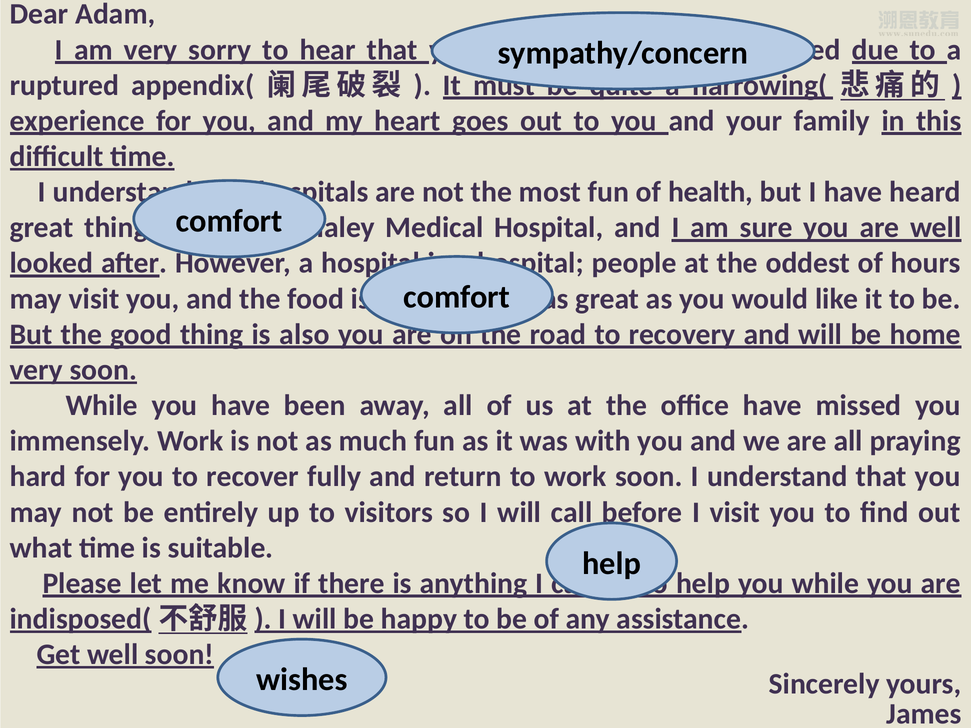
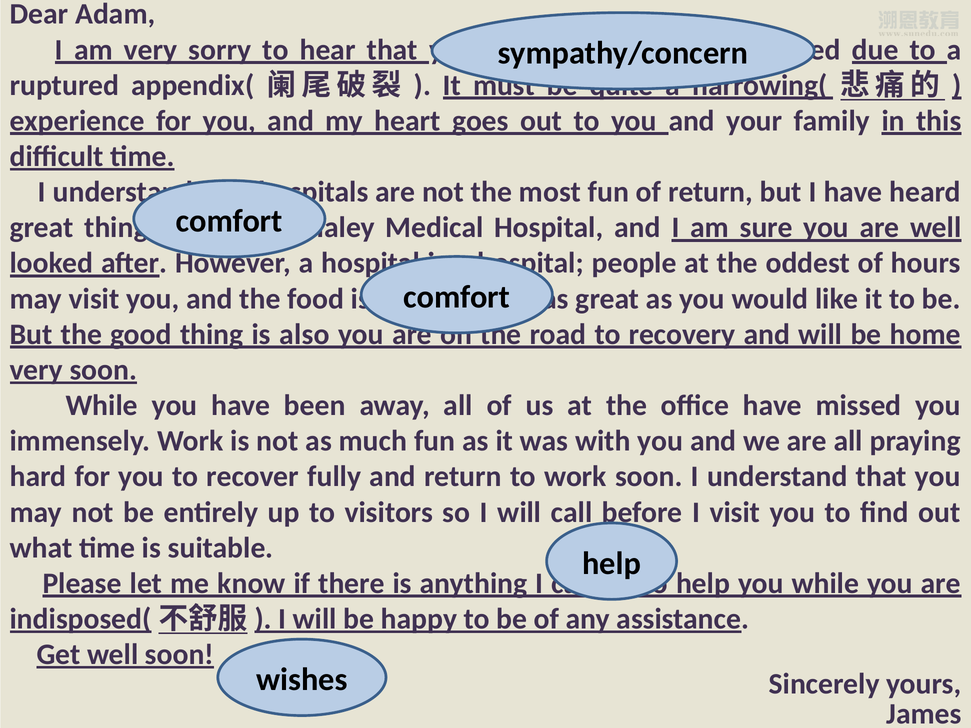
of health: health -> return (710, 192)
